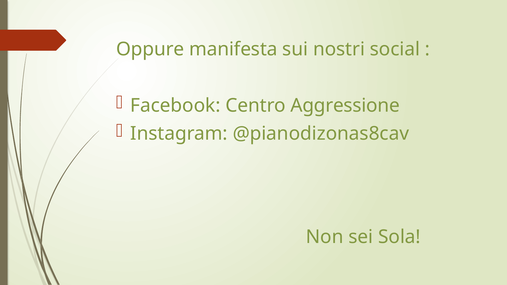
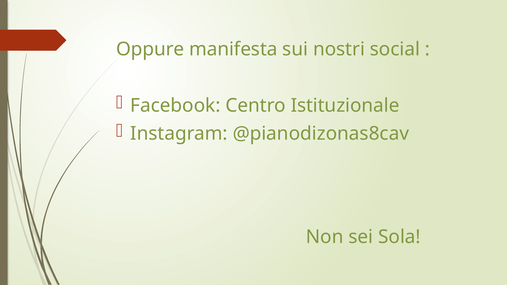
Aggressione: Aggressione -> Istituzionale (345, 105)
